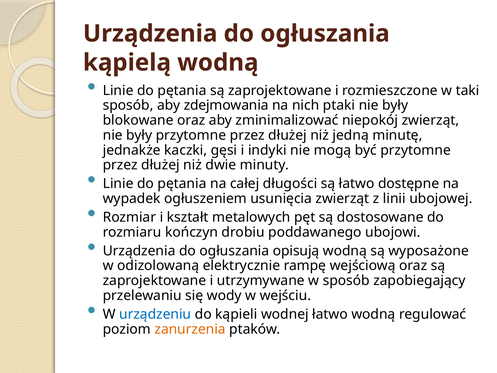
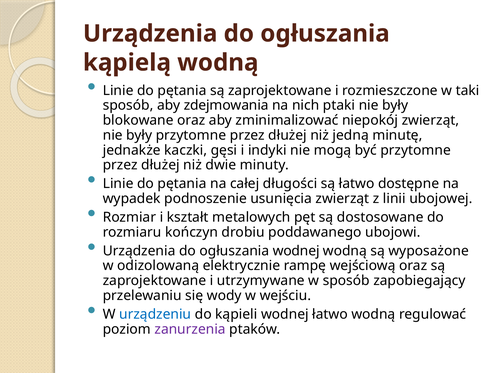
ogłuszeniem: ogłuszeniem -> podnoszenie (206, 198)
ogłuszania opisują: opisują -> wodnej (296, 251)
zanurzenia colour: orange -> purple (190, 329)
